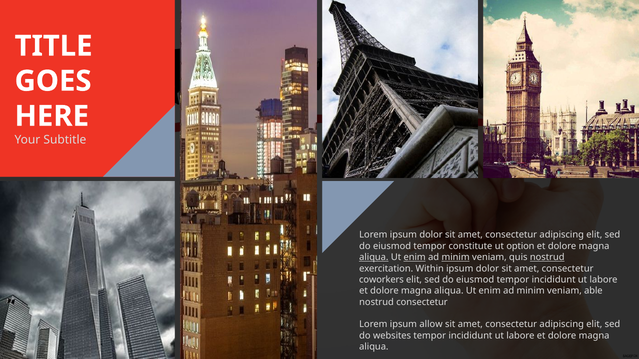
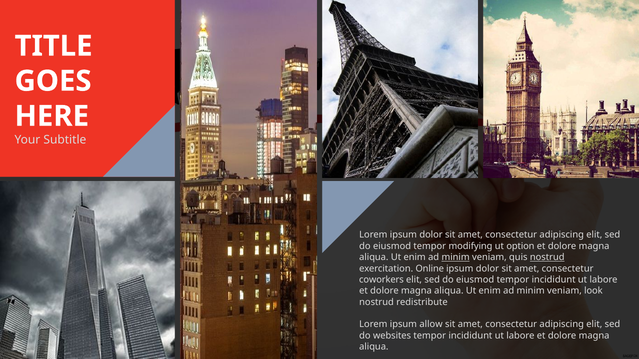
constitute: constitute -> modifying (470, 246)
aliqua underline: present -> none (374, 258)
enim underline: present -> none (415, 258)
Within: Within -> Online (430, 269)
able: able -> look (593, 291)
nostrud consectetur: consectetur -> redistribute (422, 302)
